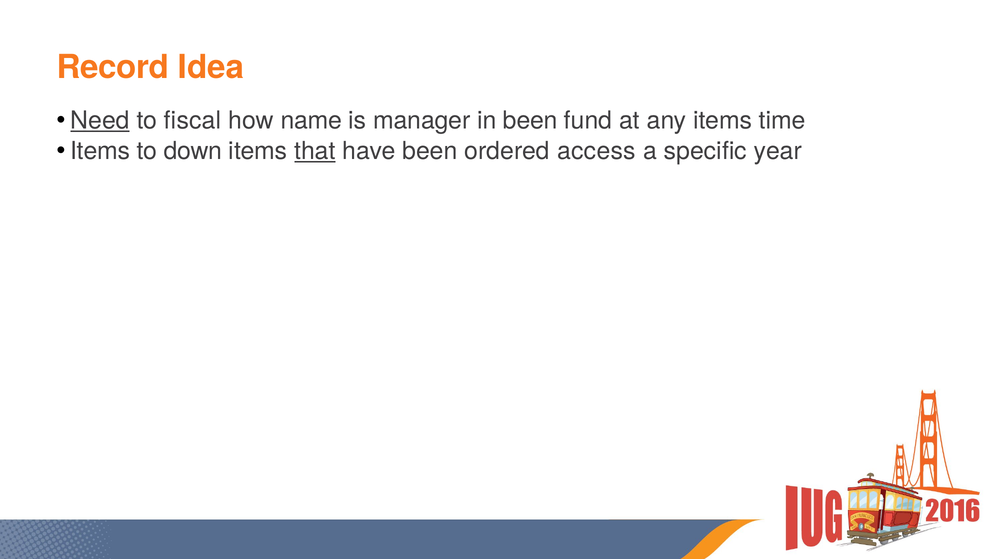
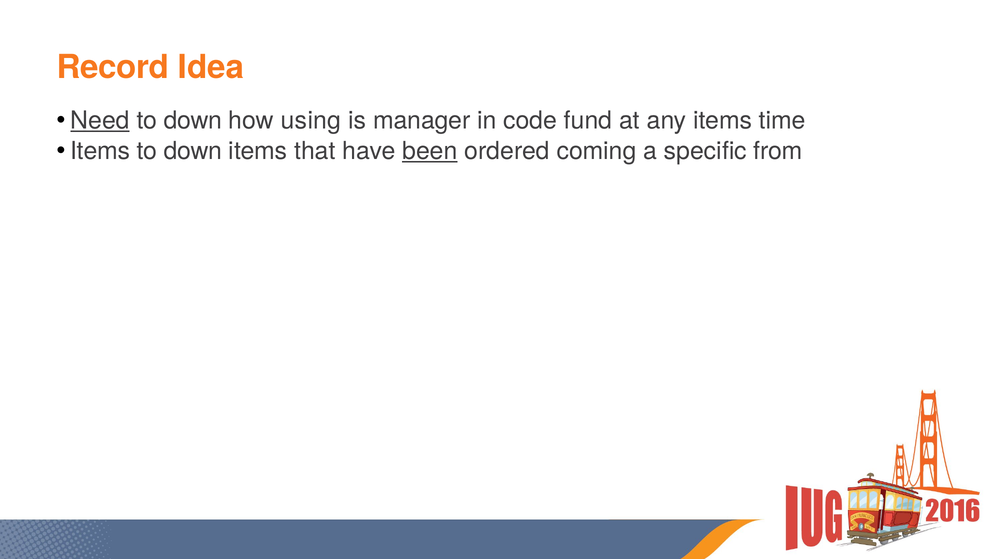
fiscal: fiscal -> down (193, 121)
name: name -> using (311, 121)
in been: been -> code (530, 121)
that underline: present -> none (315, 151)
been underline: none -> present (430, 151)
access: access -> coming (597, 151)
year: year -> from (778, 151)
